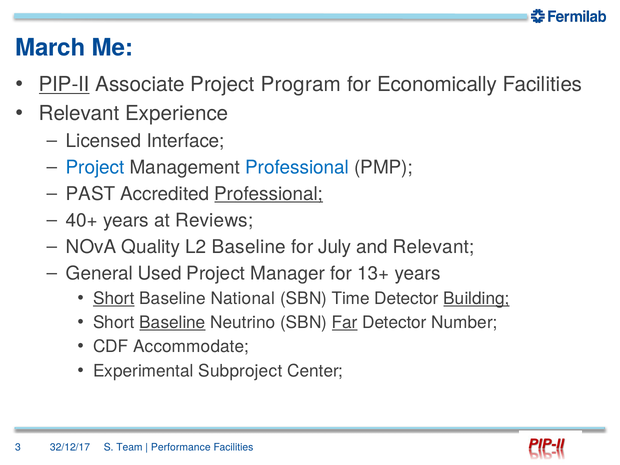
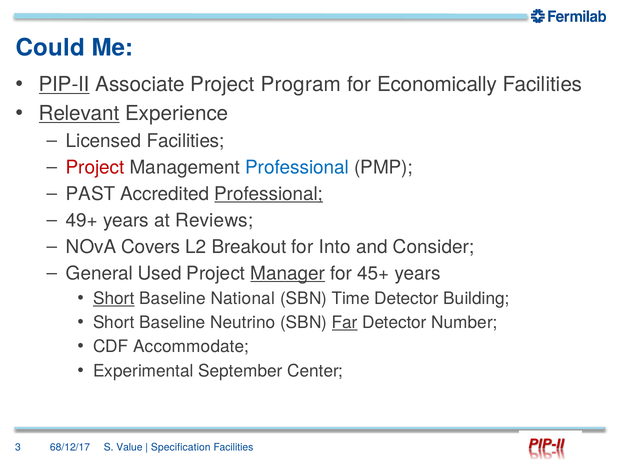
March: March -> Could (50, 48)
Relevant underline: none -> present (79, 113)
Licensed Interface: Interface -> Facilities (186, 141)
Project colour: blue -> red (95, 167)
40+: 40+ -> 49+ (82, 220)
Quality: Quality -> Covers (151, 247)
L2 Baseline: Baseline -> Breakout (249, 247)
July: July -> Into (335, 247)
and Relevant: Relevant -> Consider (434, 247)
Manager underline: none -> present (288, 273)
13+: 13+ -> 45+ (373, 273)
Building underline: present -> none (477, 298)
Baseline underline: present -> none (173, 323)
Subproject: Subproject -> September (240, 371)
32/12/17: 32/12/17 -> 68/12/17 (70, 447)
Team: Team -> Value (129, 447)
Performance: Performance -> Specification (181, 447)
